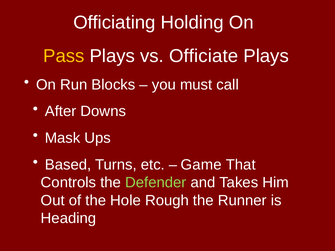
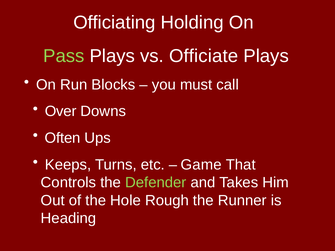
Pass colour: yellow -> light green (64, 56)
After: After -> Over (61, 111)
Mask: Mask -> Often (63, 138)
Based: Based -> Keeps (68, 165)
